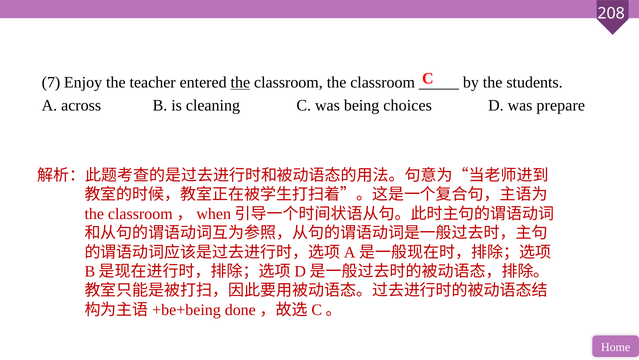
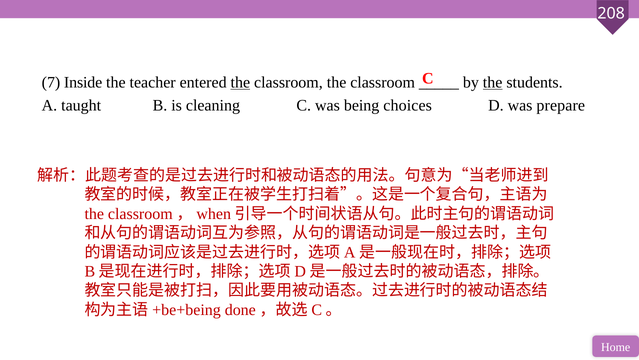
Enjoy: Enjoy -> Inside (83, 82)
the underline: none -> present (493, 82)
across: across -> taught (81, 105)
